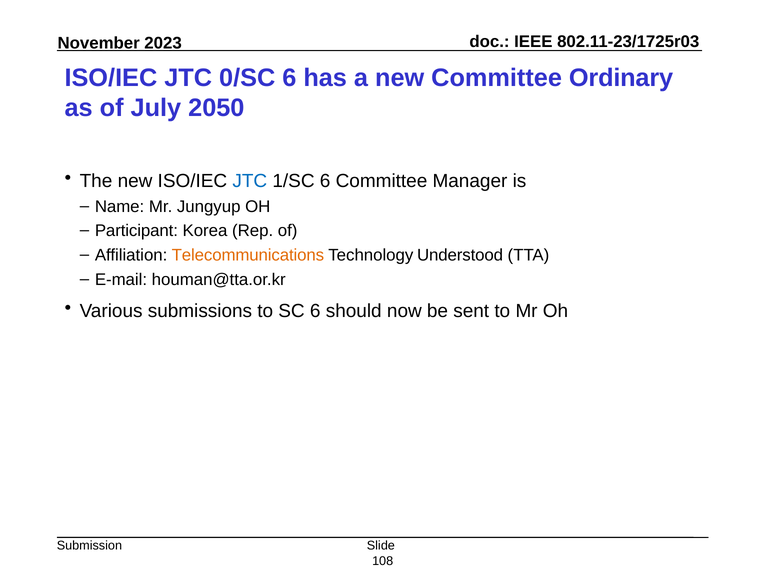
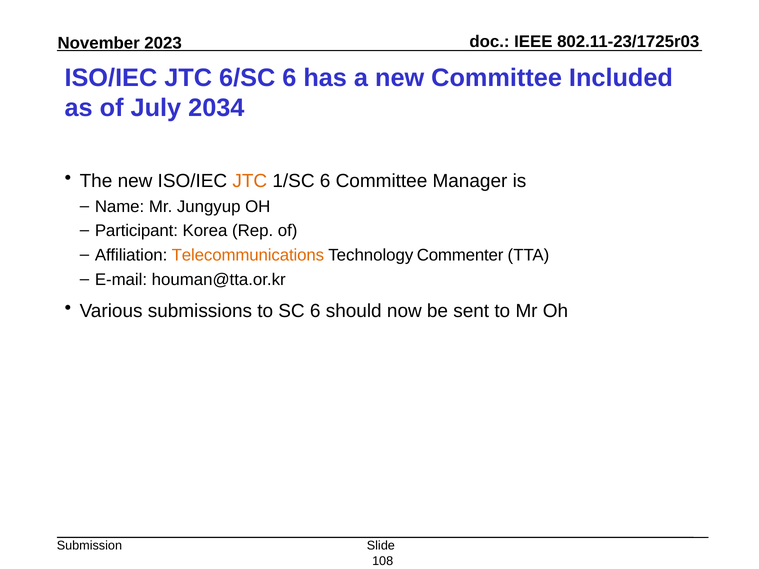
0/SC: 0/SC -> 6/SC (247, 78)
Ordinary: Ordinary -> Included (621, 78)
2050: 2050 -> 2034 (216, 108)
JTC colour: blue -> orange (250, 181)
Understood: Understood -> Commenter (460, 255)
